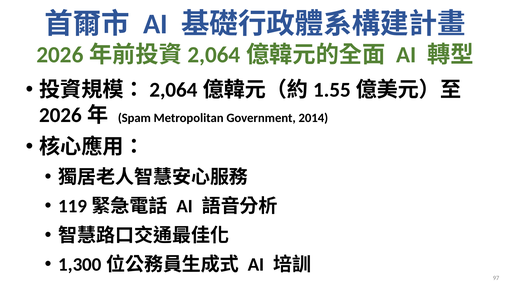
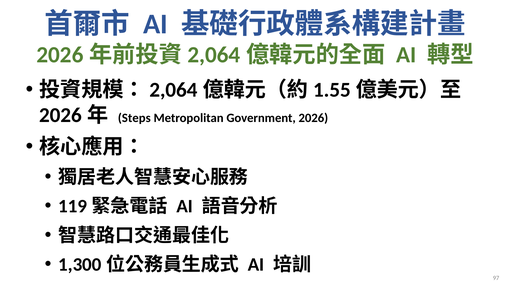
Spam: Spam -> Steps (134, 118)
2014: 2014 -> 2026 (313, 118)
